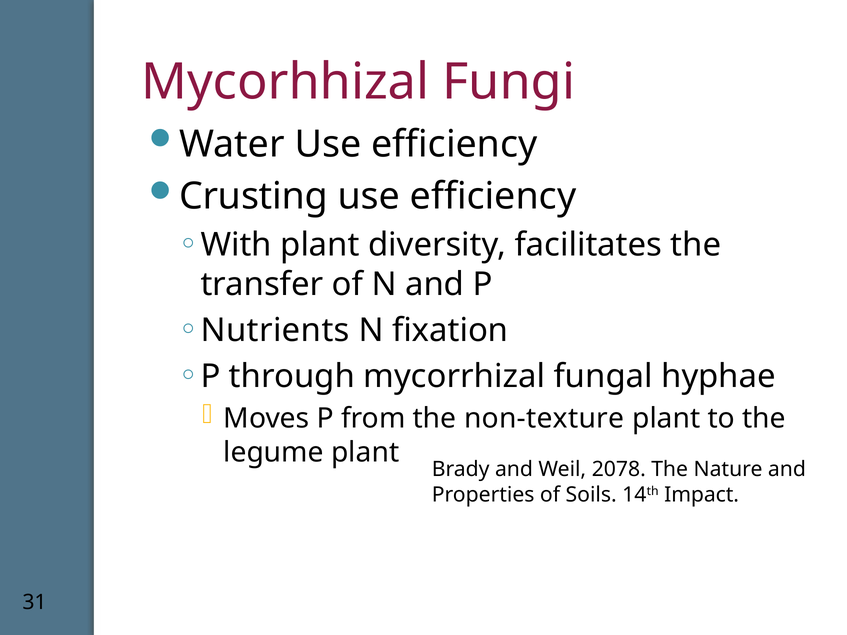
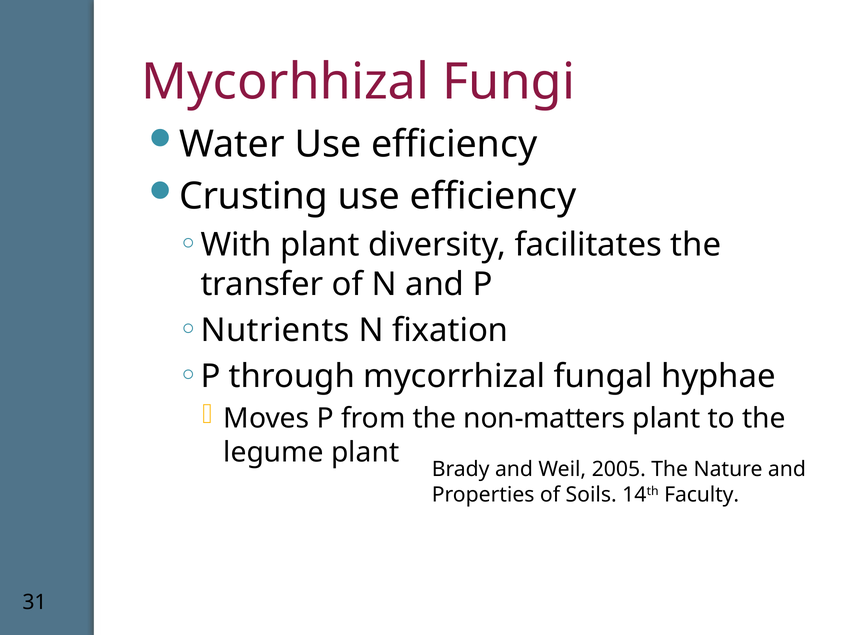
non-texture: non-texture -> non-matters (544, 419)
2078: 2078 -> 2005 (619, 470)
Impact: Impact -> Faculty (702, 495)
